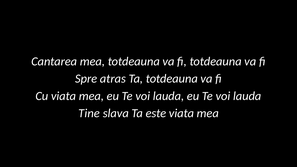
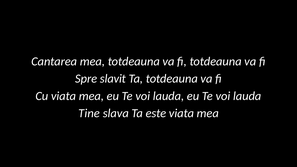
atras: atras -> slavit (113, 79)
